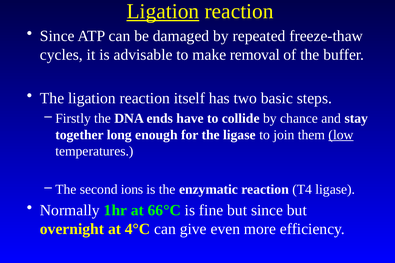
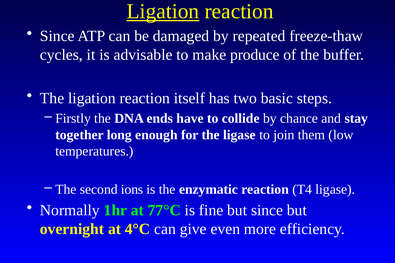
removal: removal -> produce (255, 55)
low underline: present -> none (341, 135)
66°C: 66°C -> 77°C (164, 210)
